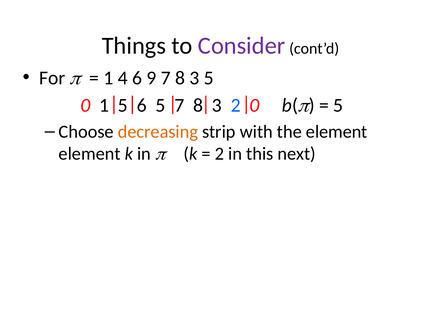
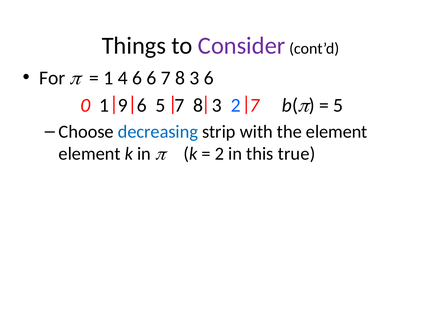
6 9: 9 -> 6 (151, 78)
3 5: 5 -> 6 (209, 78)
1 5: 5 -> 9 (123, 105)
2 0: 0 -> 7 (255, 105)
decreasing colour: orange -> blue (158, 132)
next: next -> true (297, 154)
